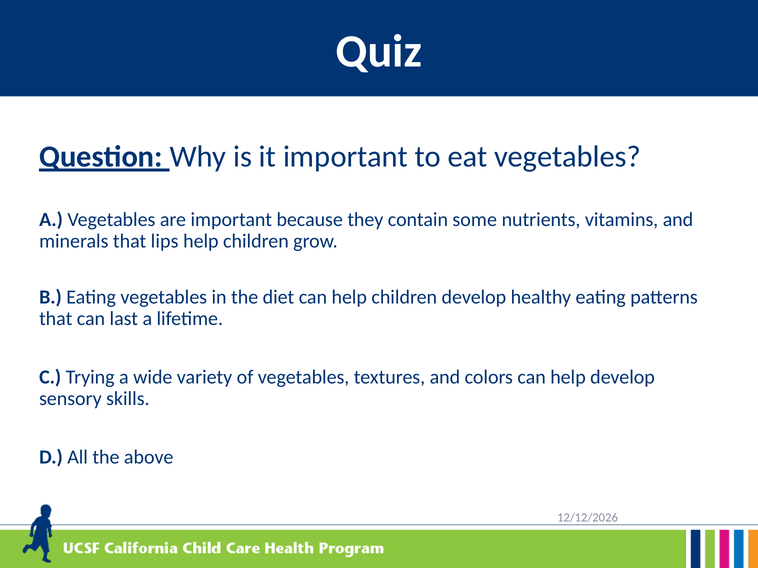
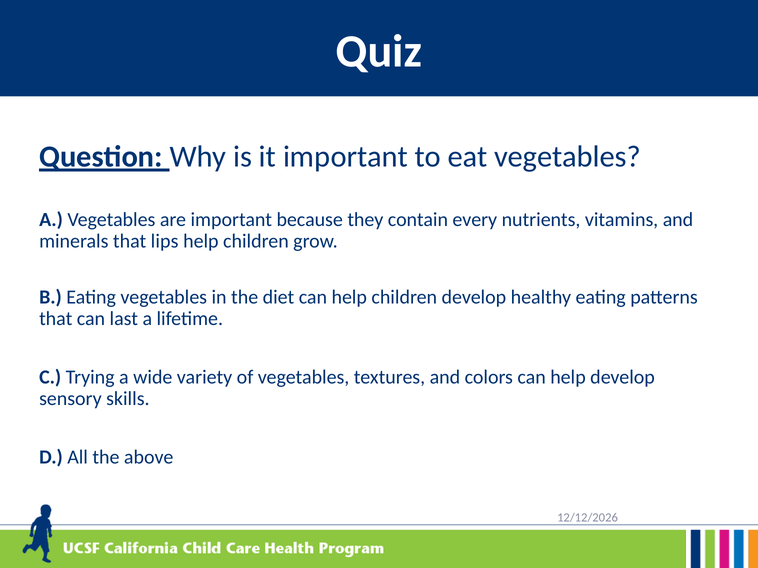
some: some -> every (475, 220)
